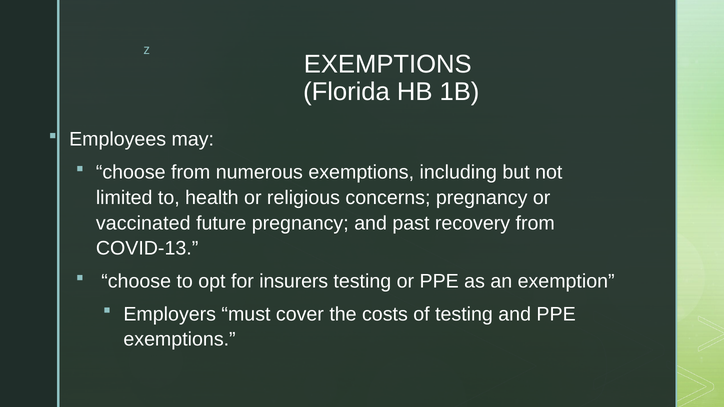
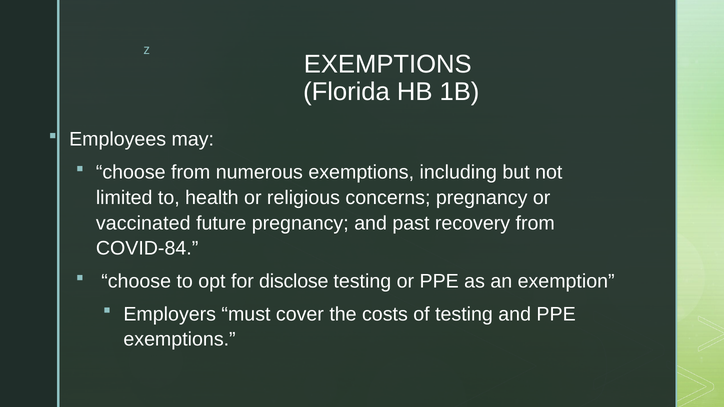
COVID-13: COVID-13 -> COVID-84 (147, 249)
insurers: insurers -> disclose (294, 281)
